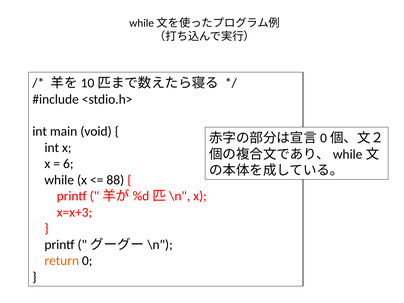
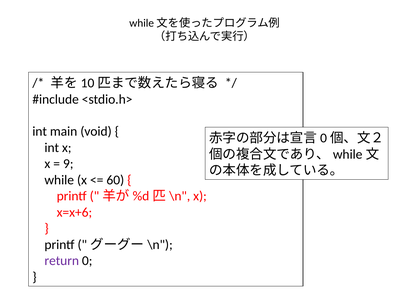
6: 6 -> 9 (68, 164)
88: 88 -> 60 (115, 180)
x=x+3: x=x+3 -> x=x+6 (74, 212)
return colour: orange -> purple (62, 261)
